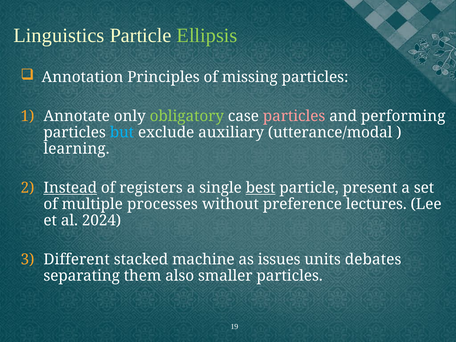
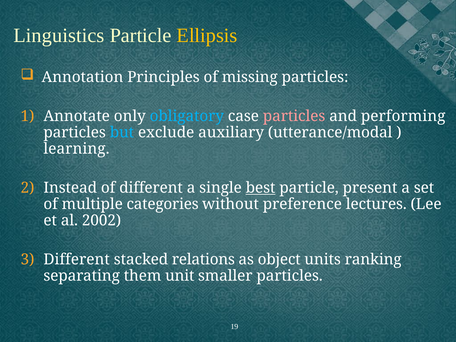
Ellipsis colour: light green -> yellow (207, 36)
obligatory colour: light green -> light blue (187, 116)
Instead underline: present -> none (70, 188)
of registers: registers -> different (151, 188)
processes: processes -> categories (163, 204)
2024: 2024 -> 2002 (101, 221)
machine: machine -> relations (203, 260)
issues: issues -> object (279, 260)
debates: debates -> ranking (373, 260)
also: also -> unit (180, 276)
